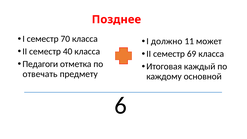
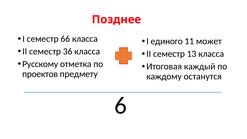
70: 70 -> 66 (65, 39)
должно: должно -> единого (167, 41)
40: 40 -> 36 (68, 51)
69: 69 -> 13 (192, 54)
Педагоги: Педагоги -> Русскому (40, 64)
отвечать: отвечать -> проектов (40, 74)
основной: основной -> останутся (203, 76)
